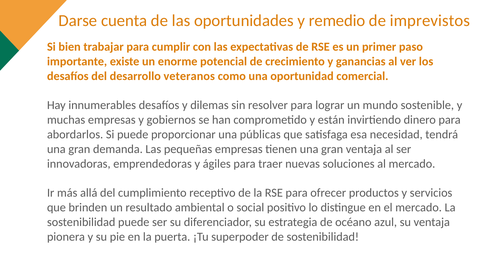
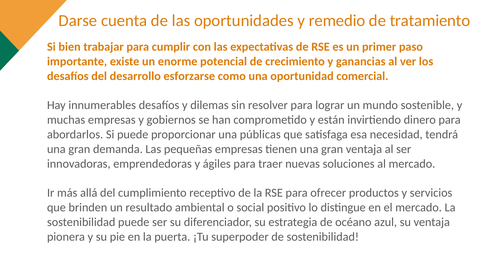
imprevistos: imprevistos -> tratamiento (430, 21)
veteranos: veteranos -> esforzarse (189, 76)
